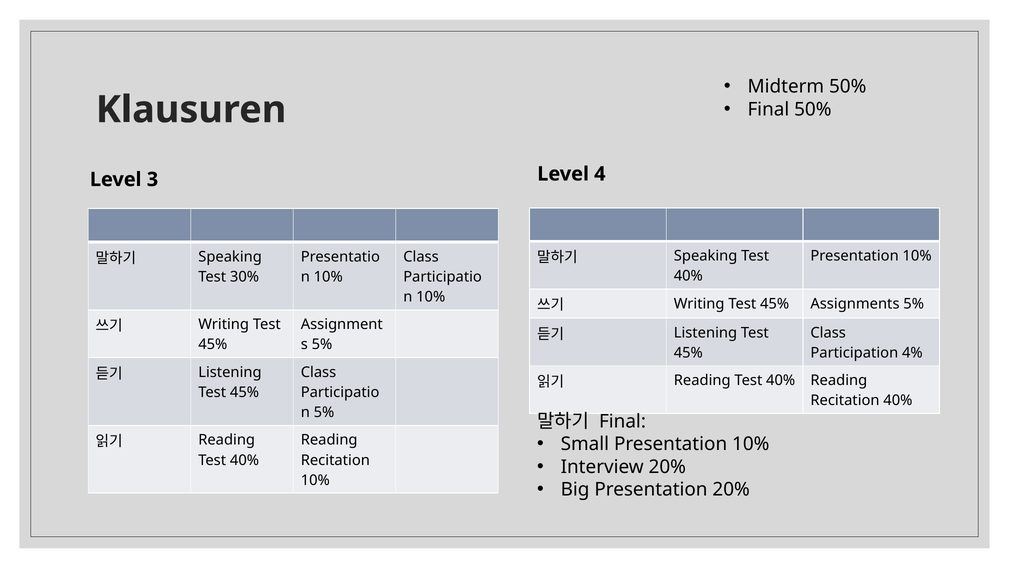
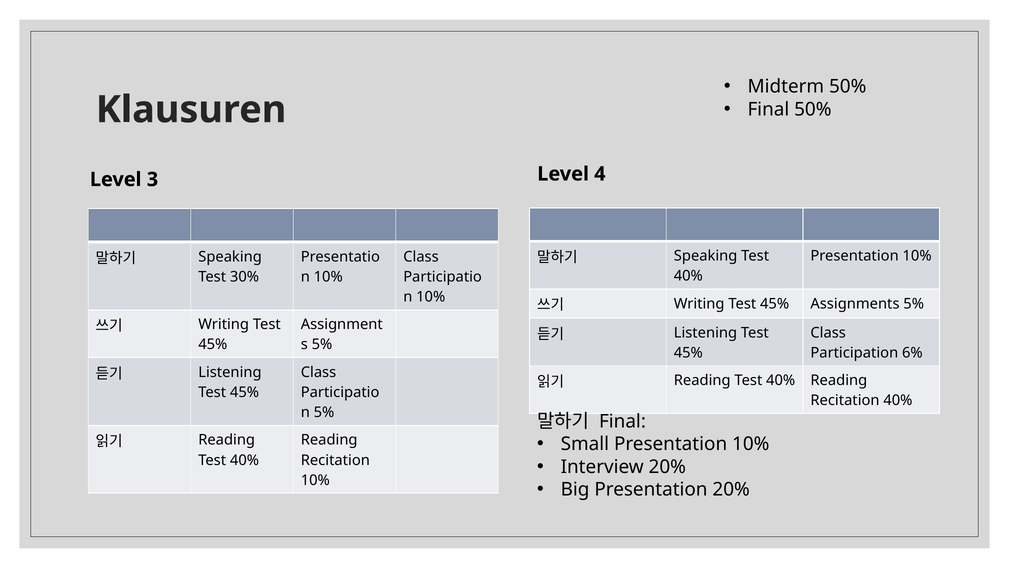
4%: 4% -> 6% (912, 353)
